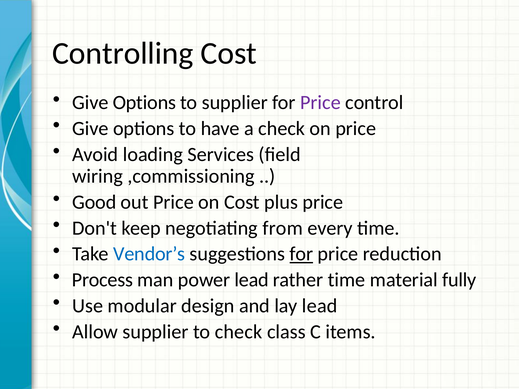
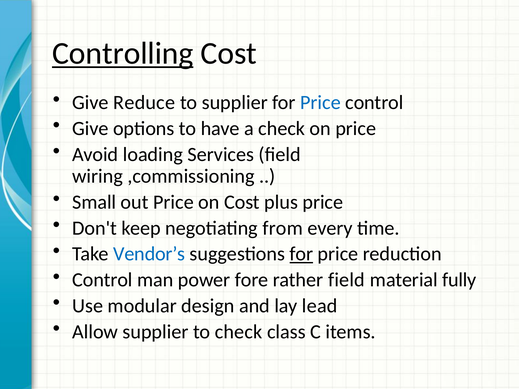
Controlling underline: none -> present (123, 54)
Options: Options -> Reduce (144, 103)
Price colour: purple -> blue (320, 103)
Good: Good -> Small (94, 202)
Process: Process -> Control (102, 280)
power lead: lead -> fore (252, 280)
rather time: time -> field (346, 280)
